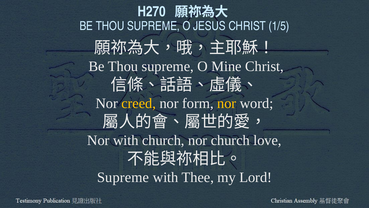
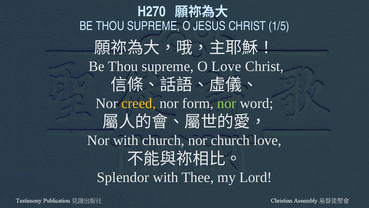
O Mine: Mine -> Love (226, 66)
nor colour: yellow -> light green (227, 103)
Supreme: Supreme -> Splendor (123, 177)
